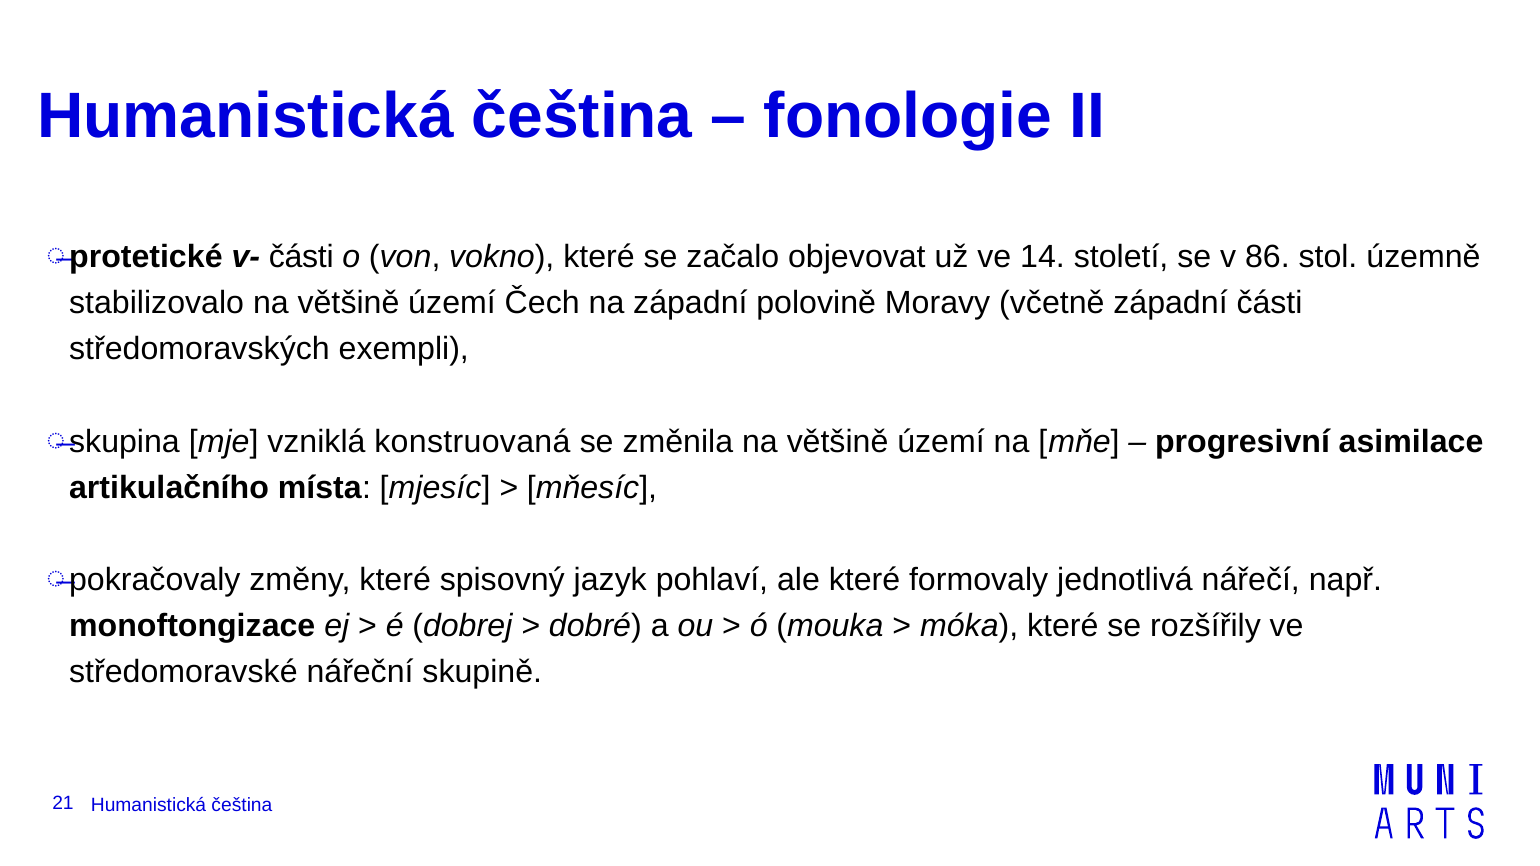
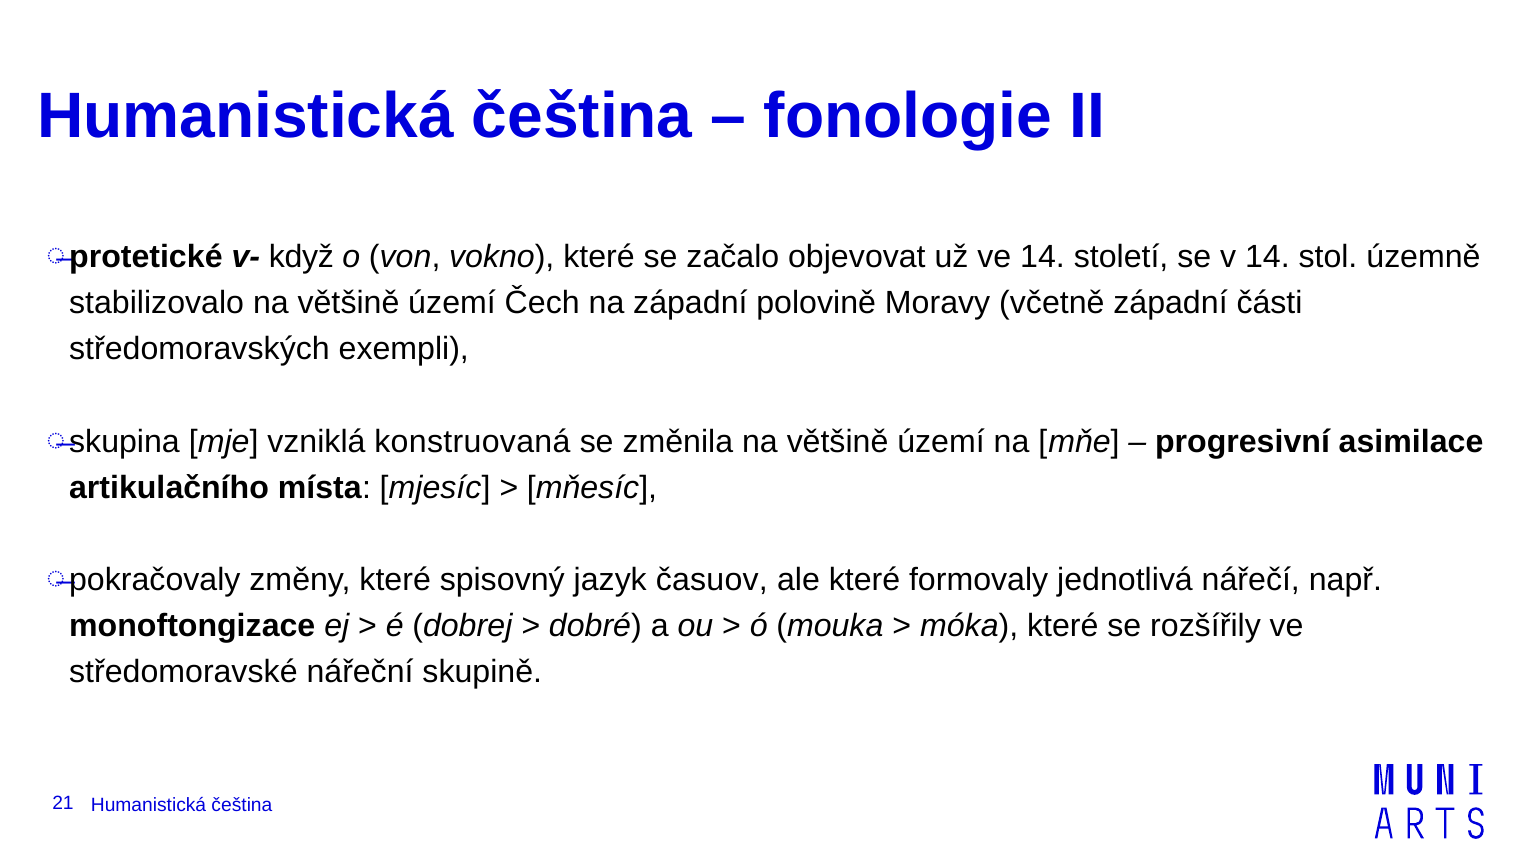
v‑ části: části -> když (301, 257)
v 86: 86 -> 14 (1267, 257)
pohlaví: pohlaví -> časuov (712, 580)
